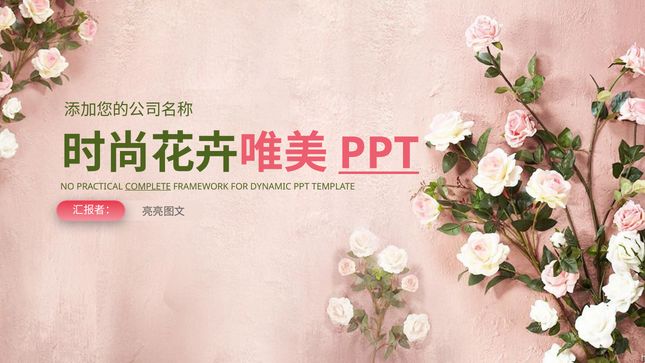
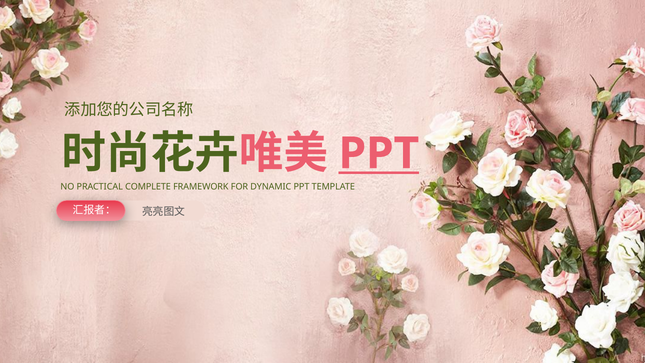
COMPLETE underline: present -> none (148, 186)
